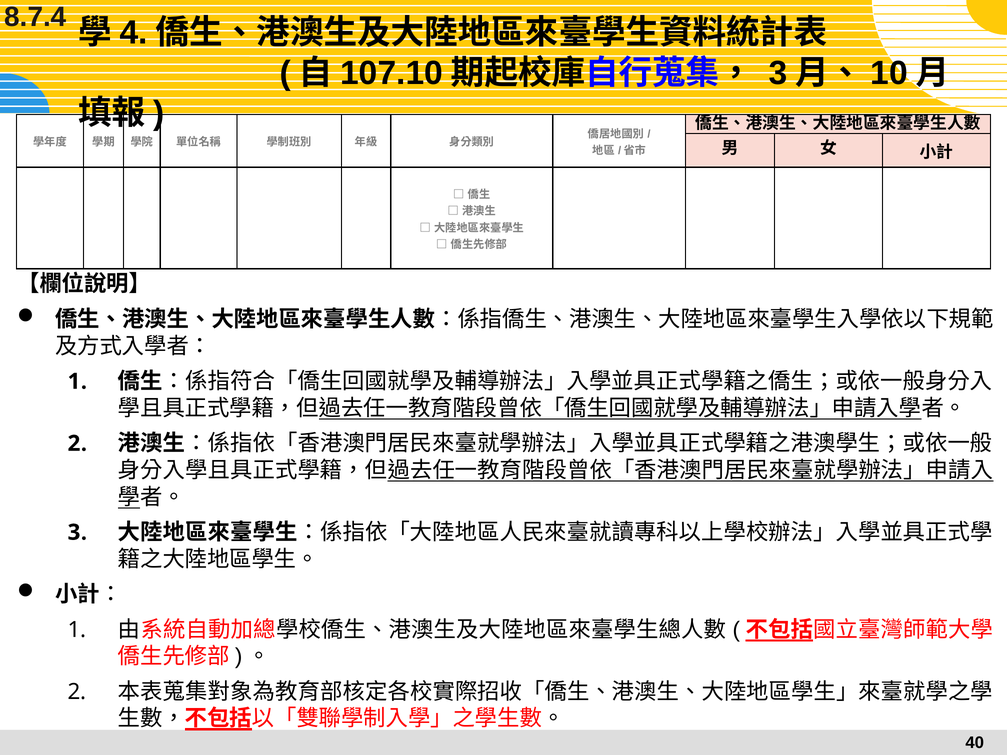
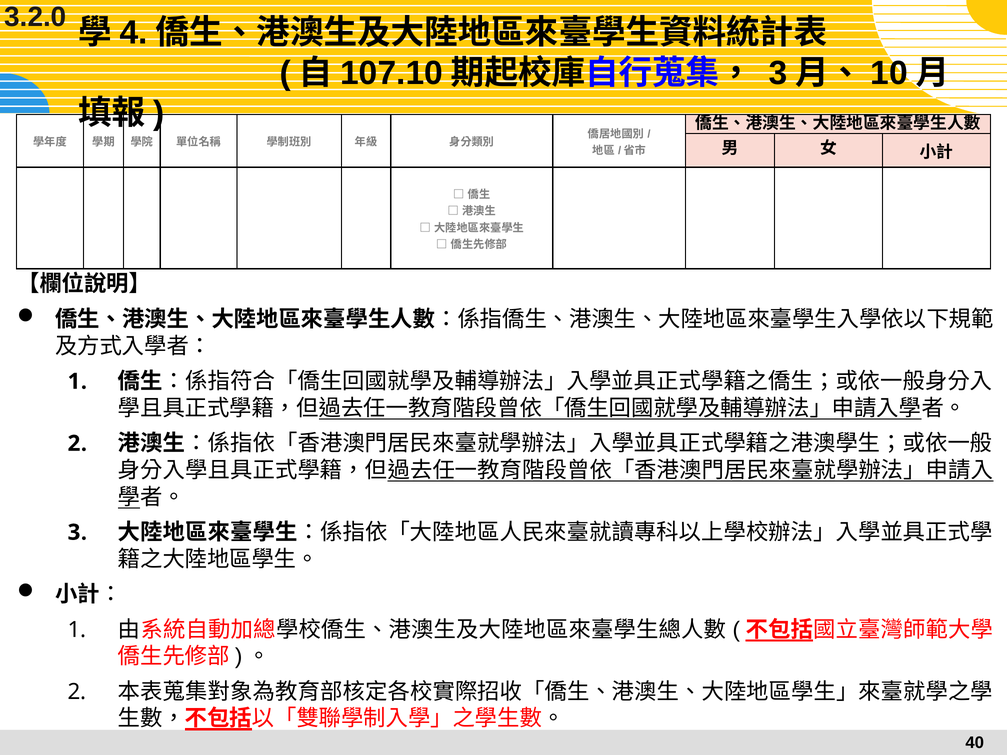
8.7.4: 8.7.4 -> 3.2.0 (35, 17)
